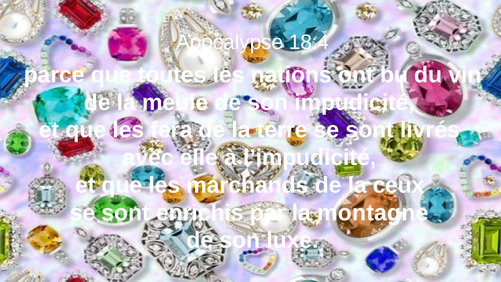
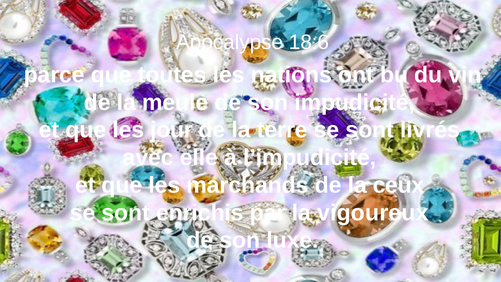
18:4: 18:4 -> 18:6 (309, 42)
fera: fera -> jour (172, 130)
montagne: montagne -> vigoureux (373, 213)
